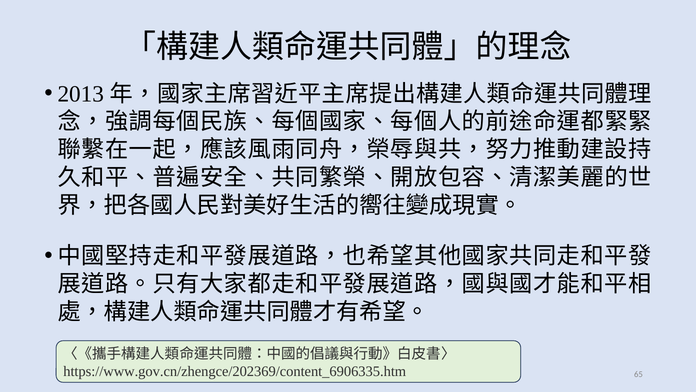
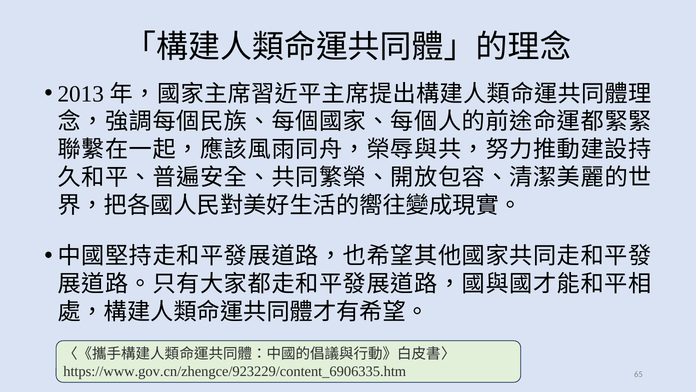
https://www.gov.cn/zhengce/202369/content_6906335.htm: https://www.gov.cn/zhengce/202369/content_6906335.htm -> https://www.gov.cn/zhengce/923229/content_6906335.htm (235, 371)
